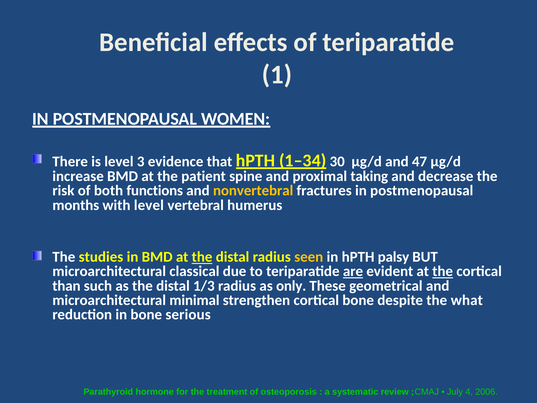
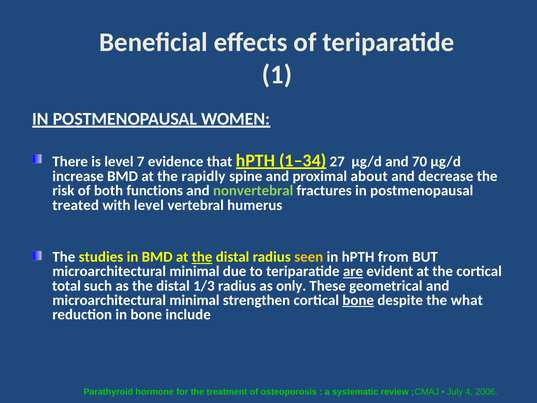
3: 3 -> 7 (141, 161)
30: 30 -> 27 (337, 161)
47: 47 -> 70 (420, 161)
patient: patient -> rapidly (203, 176)
taking: taking -> about (369, 176)
nonvertebral colour: yellow -> light green (253, 191)
months: months -> treated (76, 205)
palsy: palsy -> from (393, 257)
classical: classical -> minimal (194, 271)
the underline: present -> none (443, 271)
than: than -> total (66, 286)
bone underline: none -> present (358, 300)
serious: serious -> include (188, 314)
